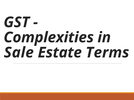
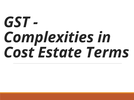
Sale: Sale -> Cost (19, 53)
